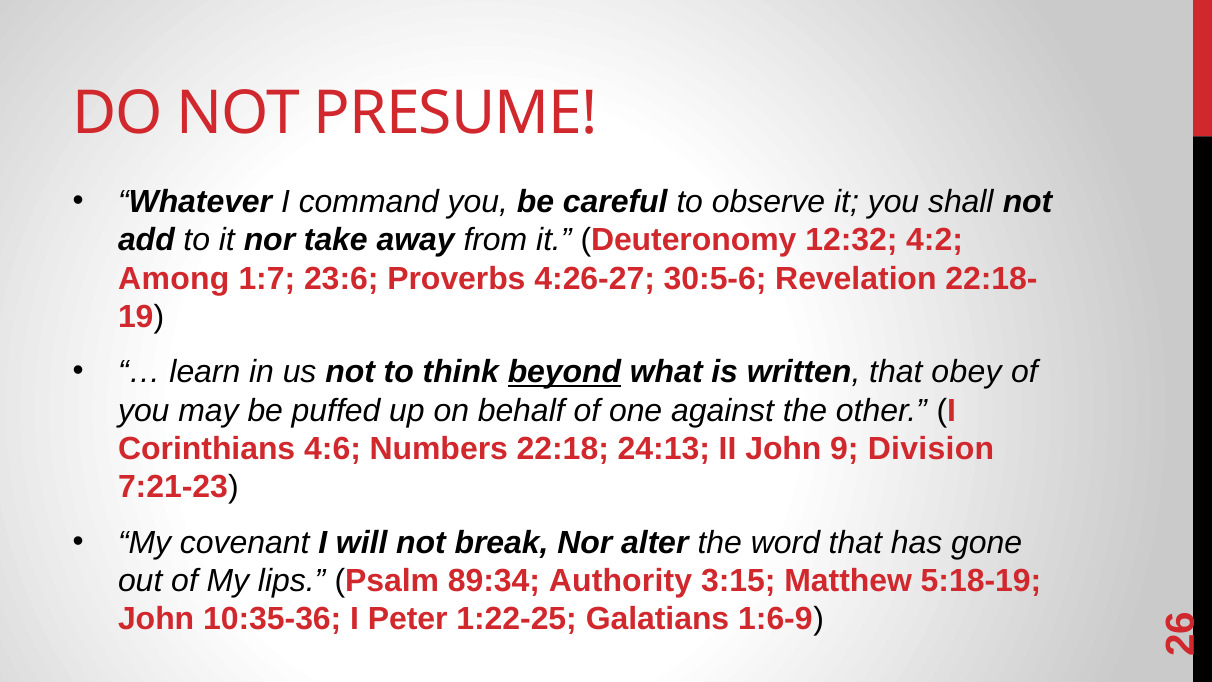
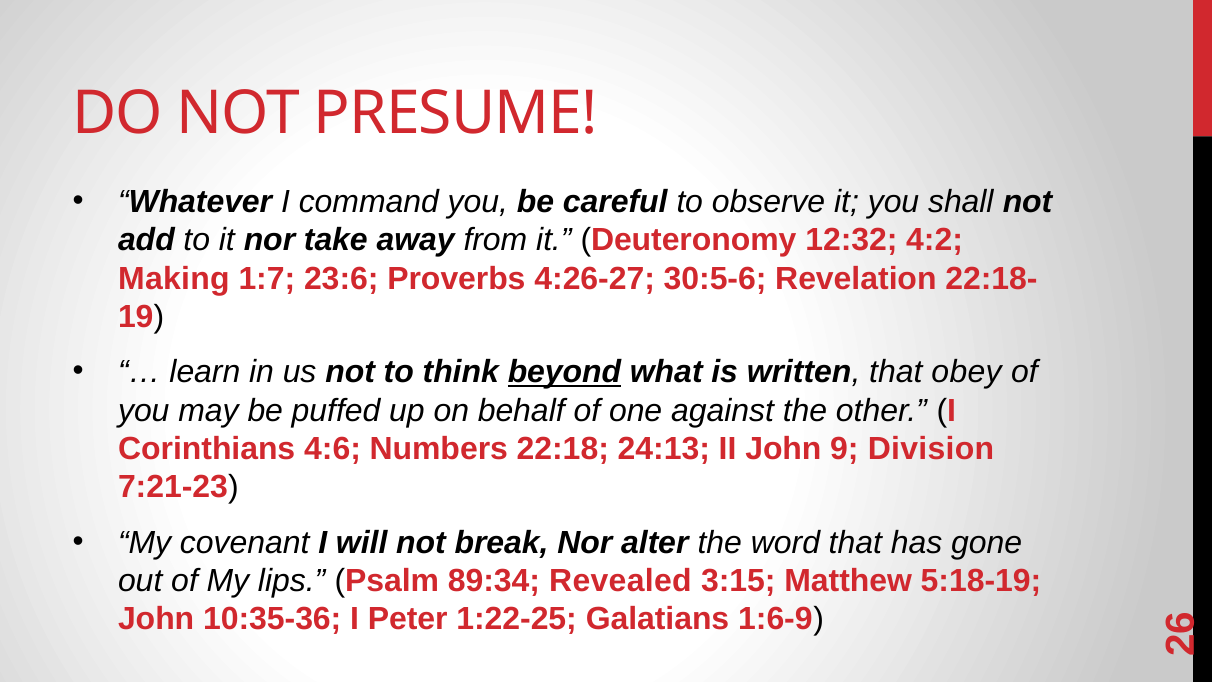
Among: Among -> Making (174, 278)
Authority: Authority -> Revealed (620, 581)
